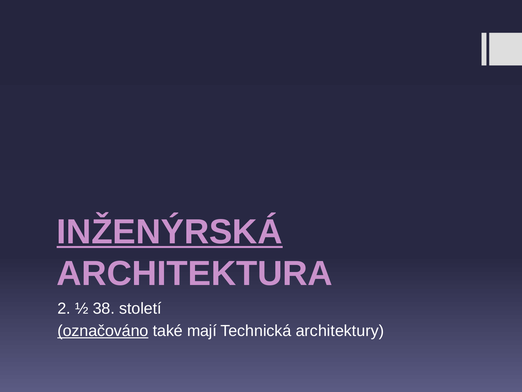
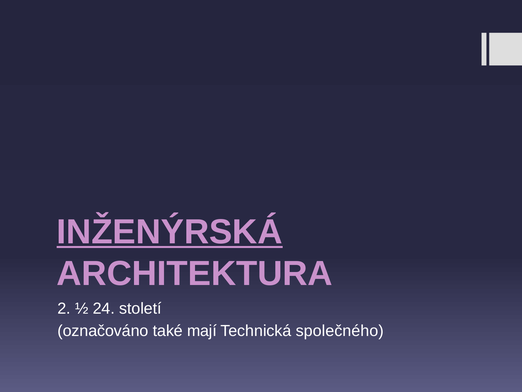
38: 38 -> 24 (104, 308)
označováno underline: present -> none (103, 331)
architektury: architektury -> společného (340, 331)
